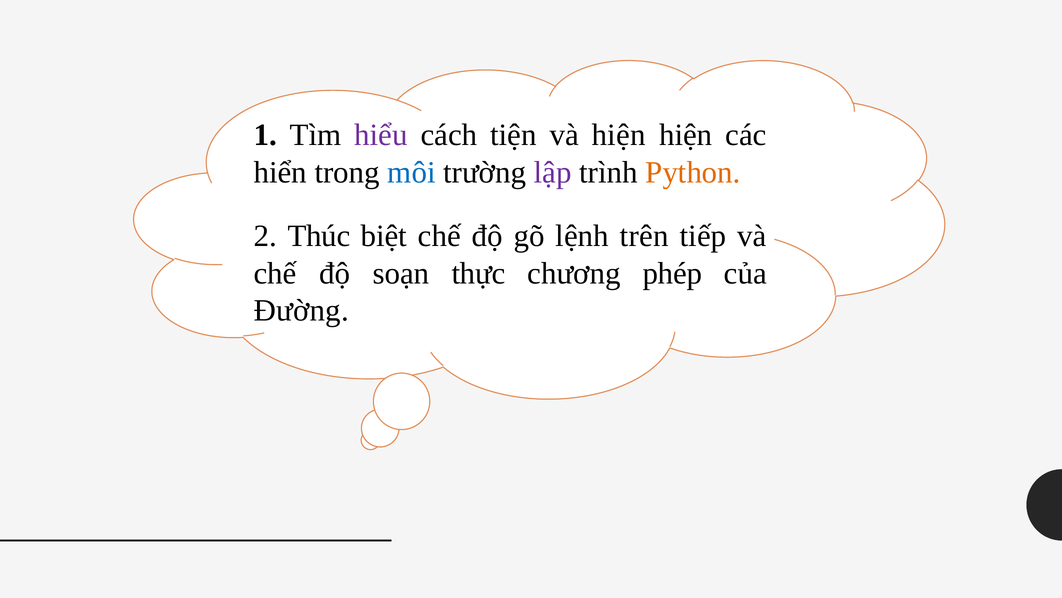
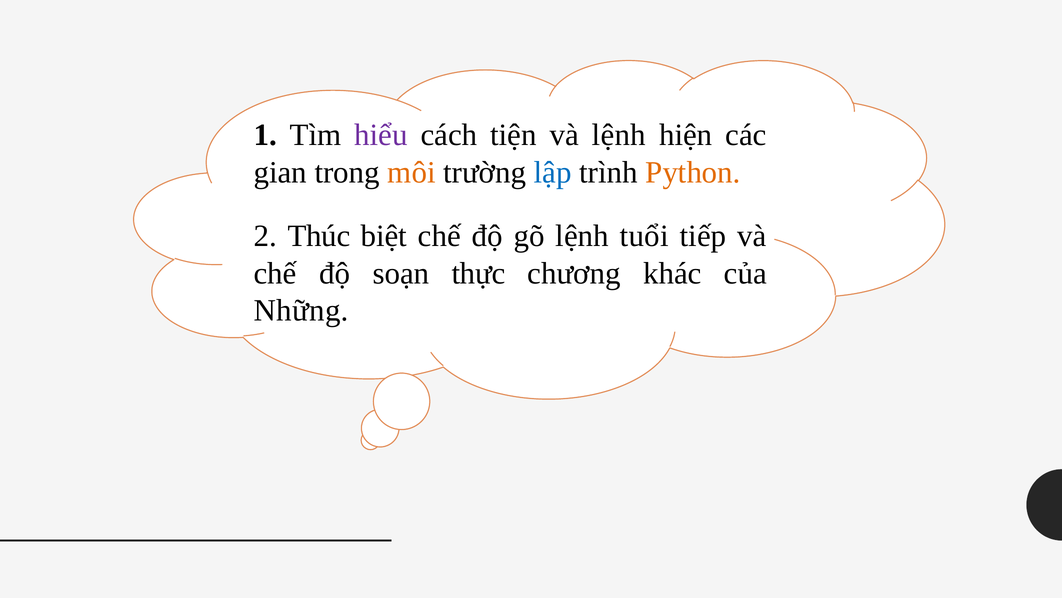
và hiện: hiện -> lệnh (619, 135)
hiển: hiển -> gian (280, 172)
môi colour: blue -> orange (412, 172)
lập colour: purple -> blue (553, 172)
trên: trên -> tuổi (644, 236)
phép: phép -> khác (672, 273)
Đường: Đường -> Những (301, 310)
